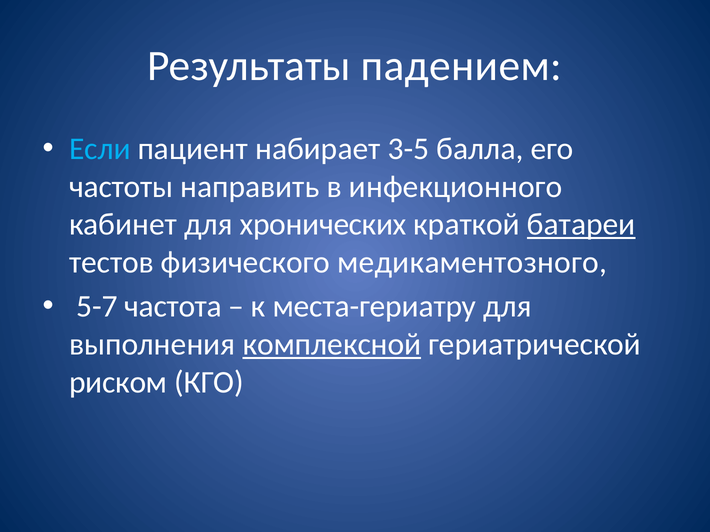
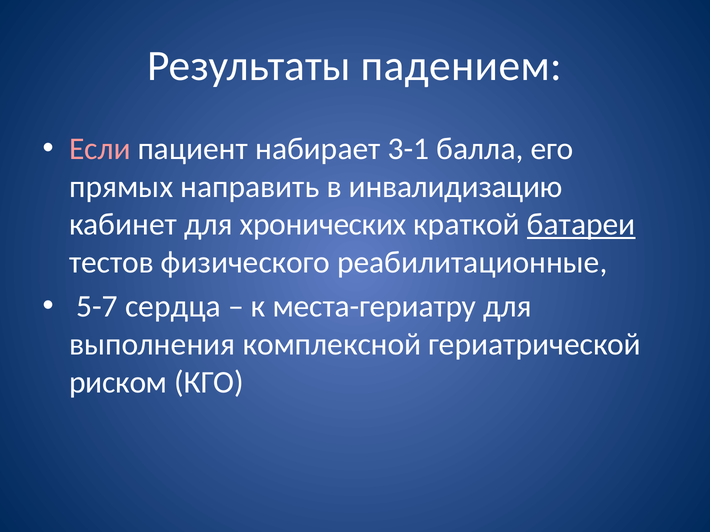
Если colour: light blue -> pink (100, 149)
3-5: 3-5 -> 3-1 (408, 149)
частоты: частоты -> прямых (121, 187)
инфекционного: инфекционного -> инвалидизацию (456, 187)
медикаментозного: медикаментозного -> реабилитационные (472, 263)
частота: частота -> сердца (173, 307)
комплексной underline: present -> none (332, 345)
